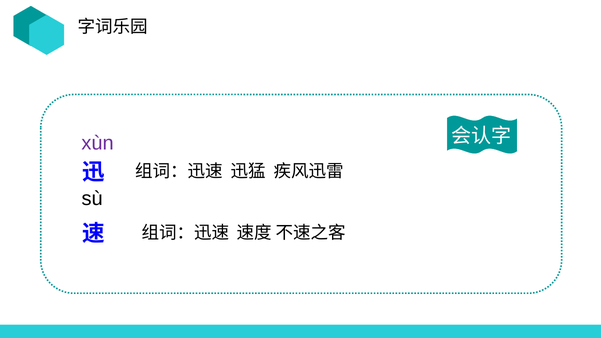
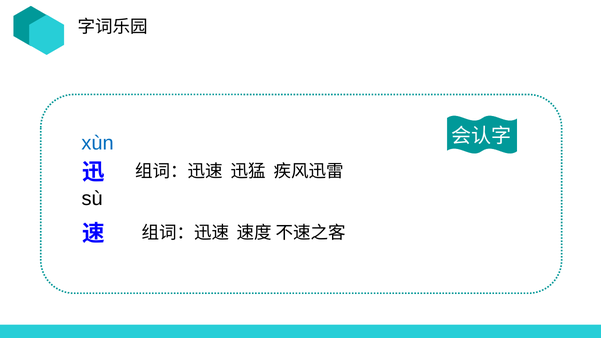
xùn colour: purple -> blue (98, 143)
